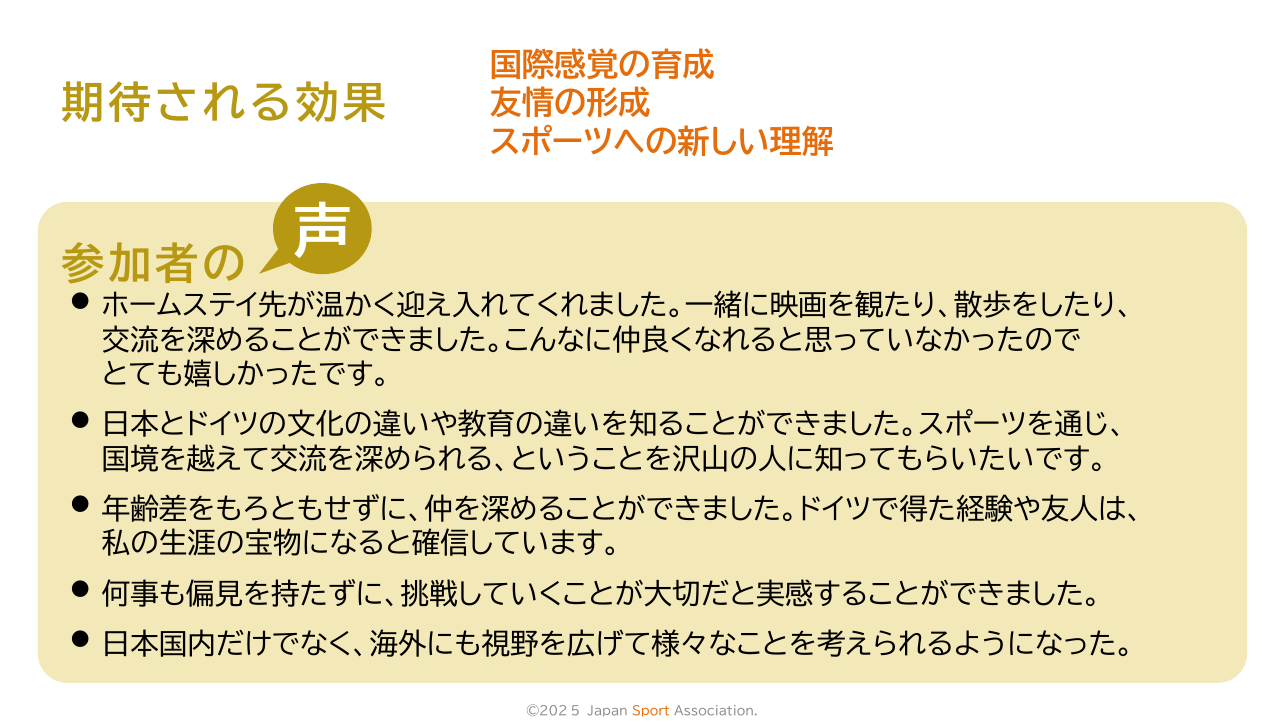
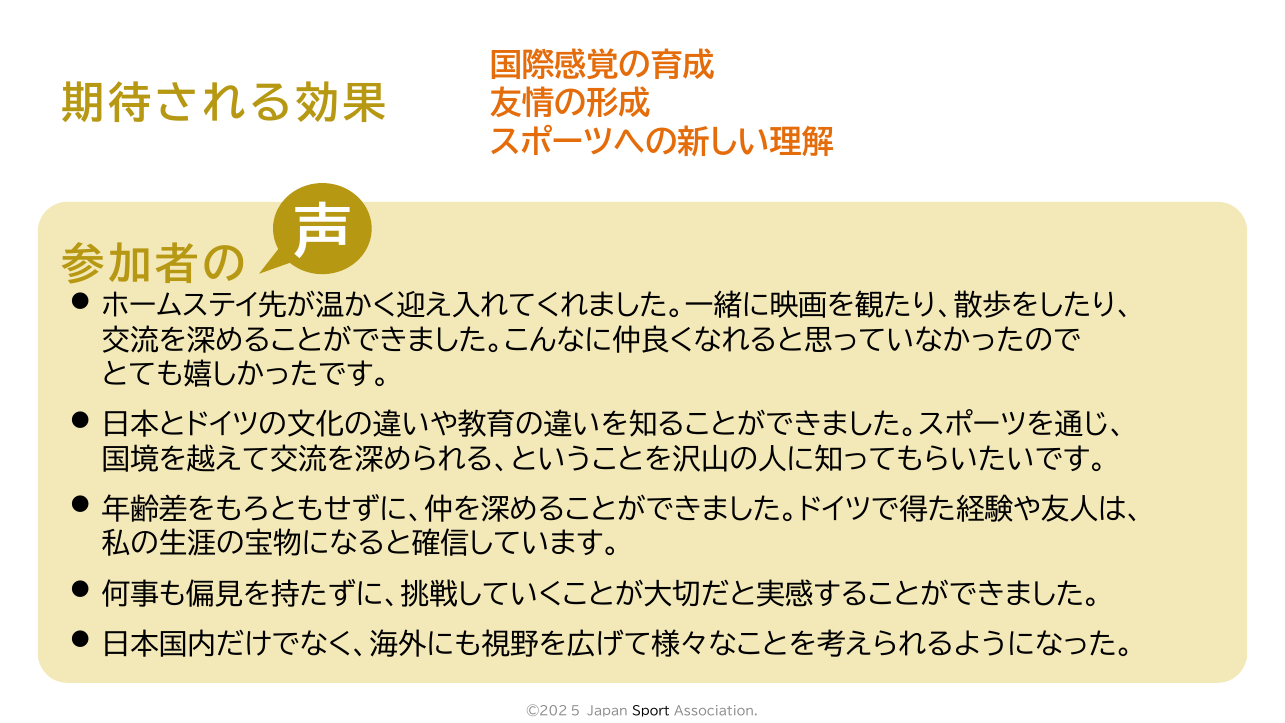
Sport colour: orange -> black (651, 711)
